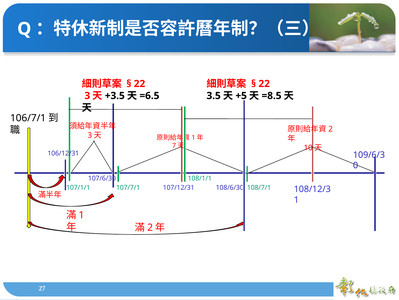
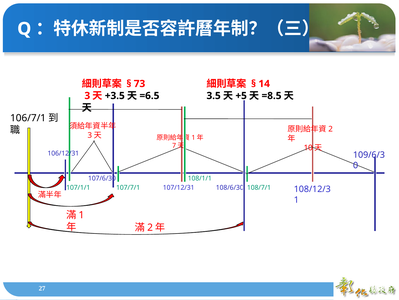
22: 22 -> 73 (139, 84)
22: 22 -> 14 (264, 84)
